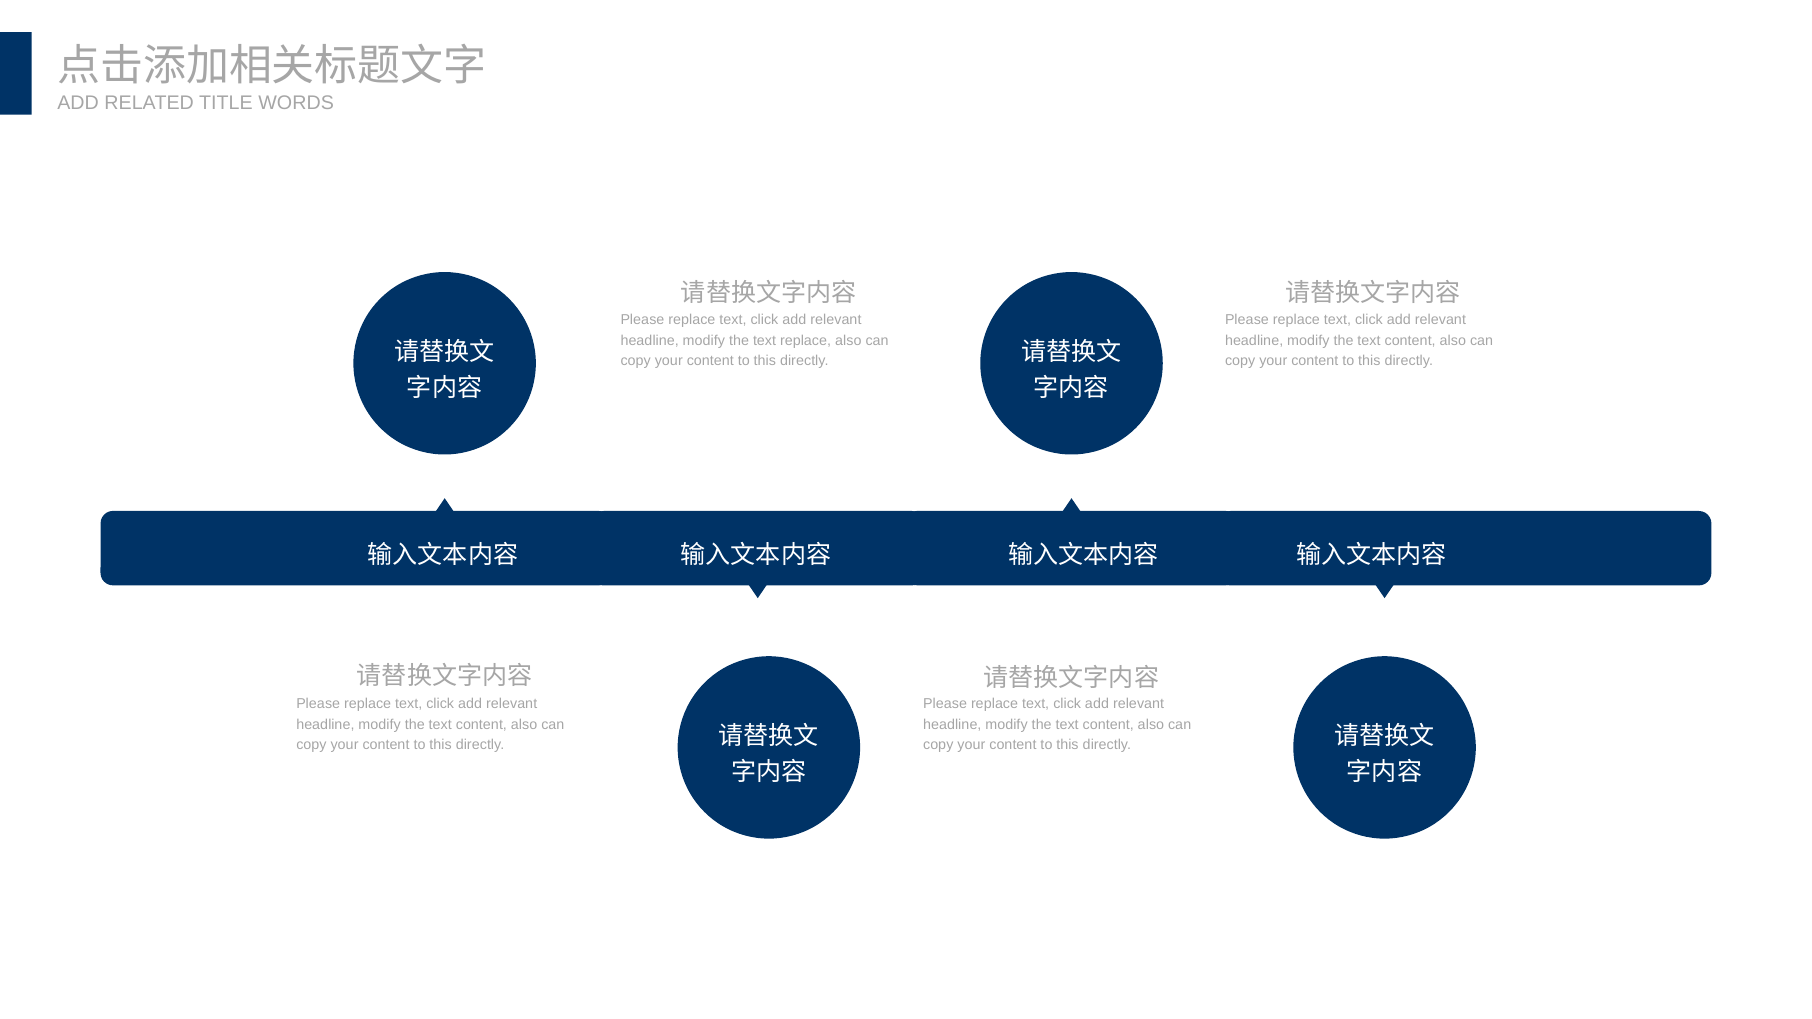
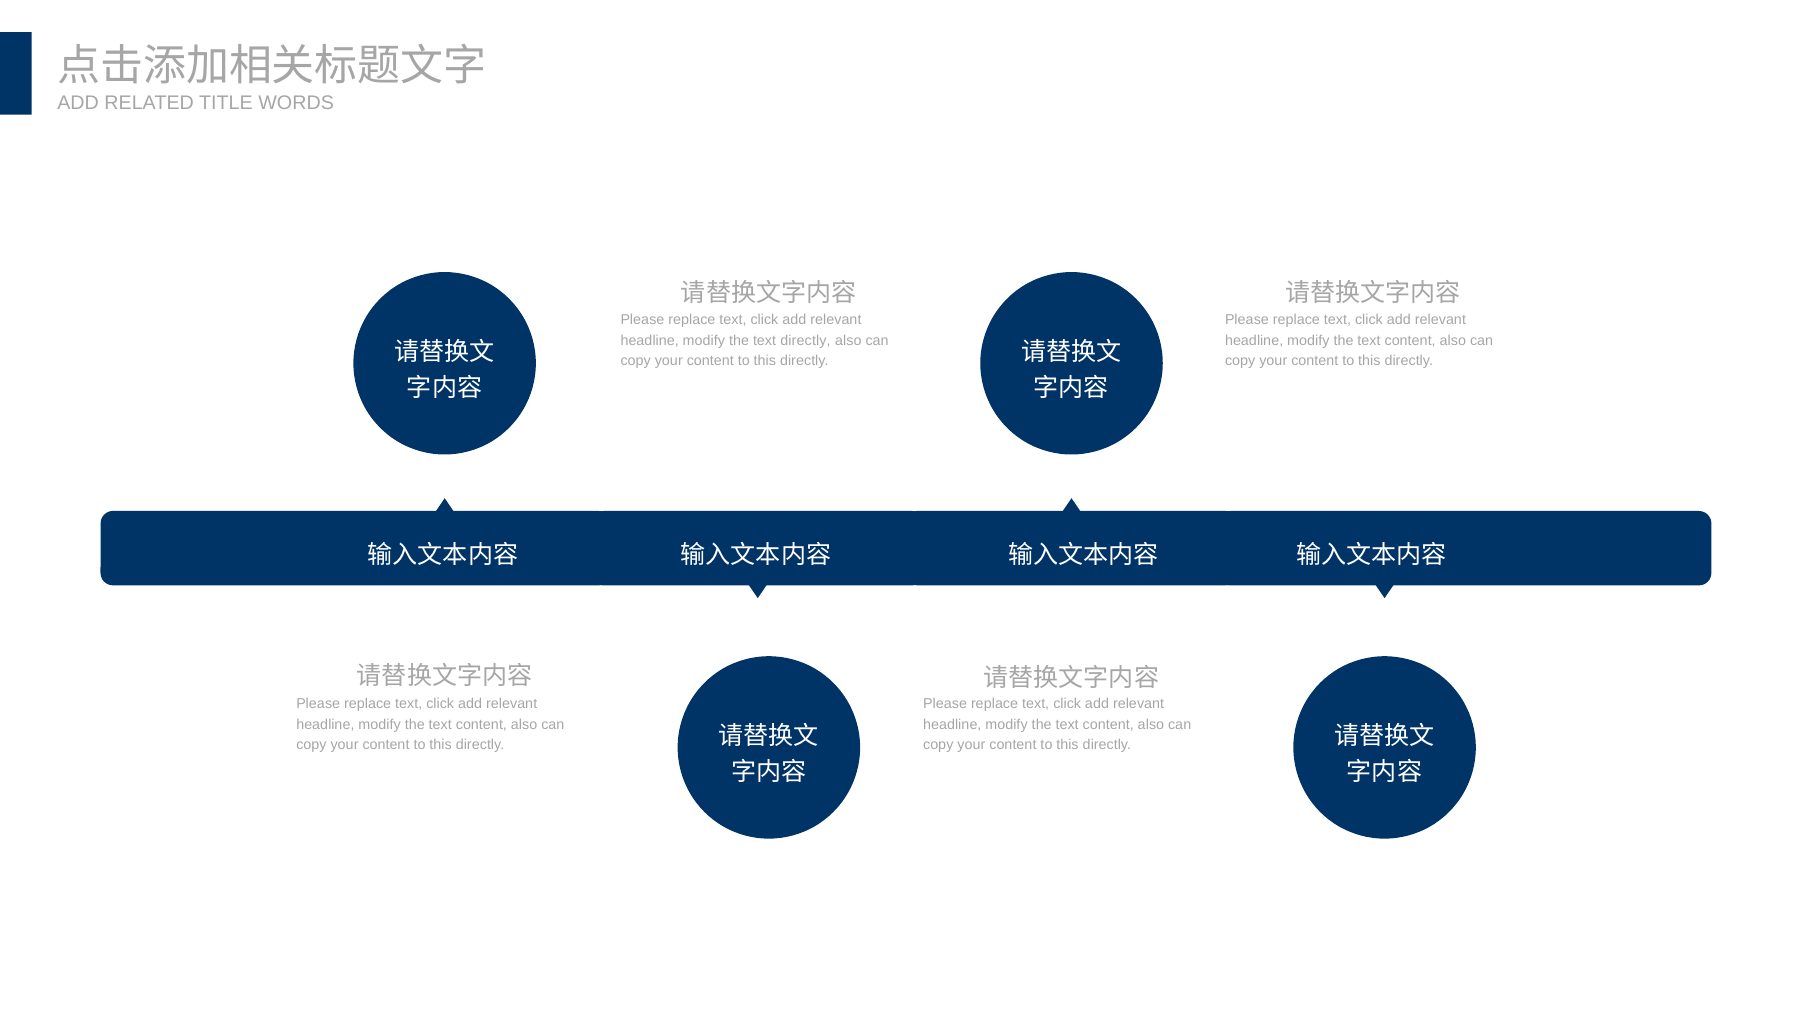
text replace: replace -> directly (806, 340)
